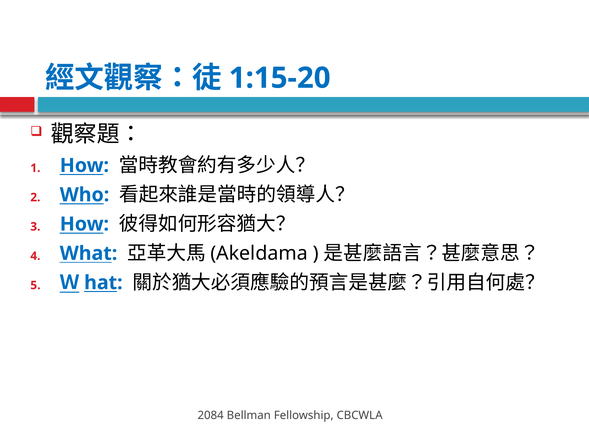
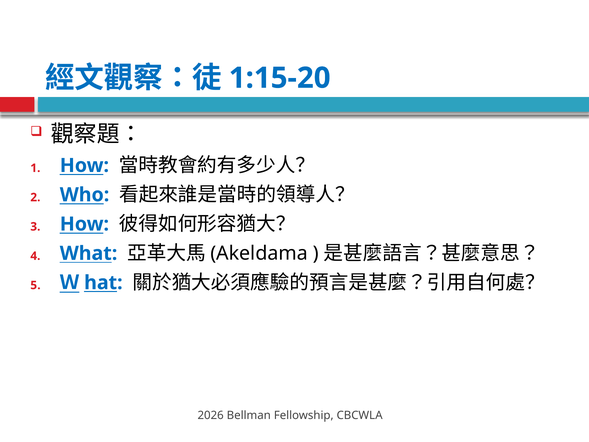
2084: 2084 -> 2026 (211, 415)
